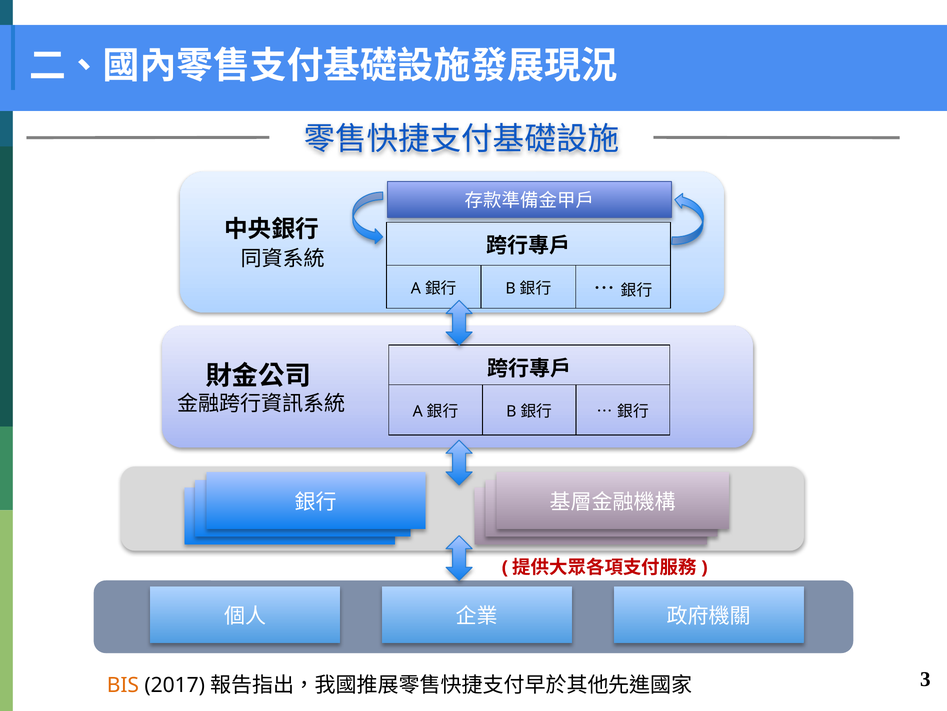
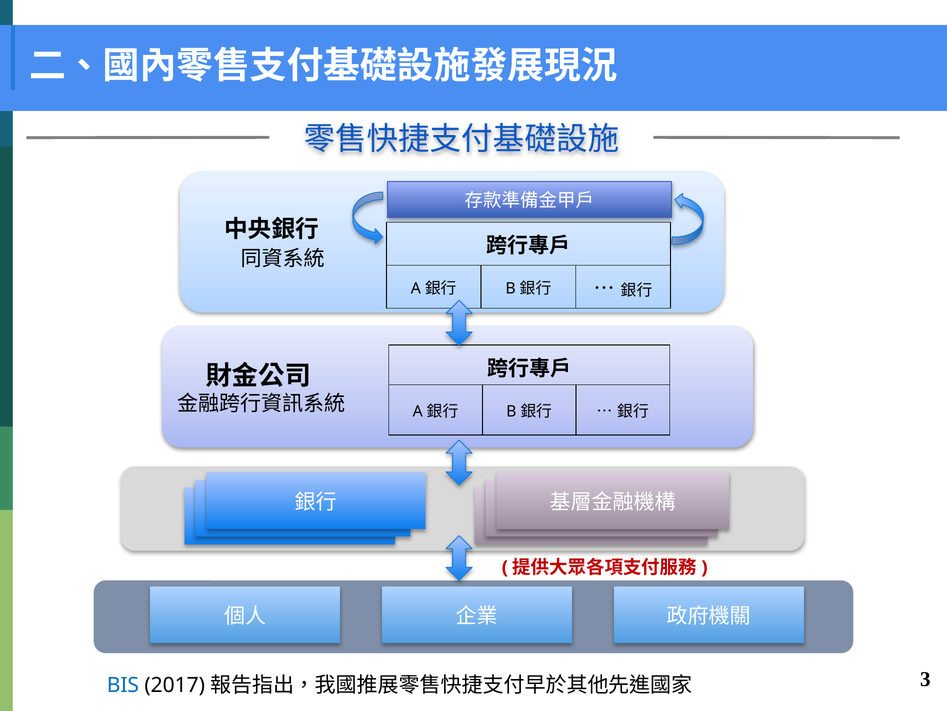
BIS colour: orange -> blue (123, 685)
